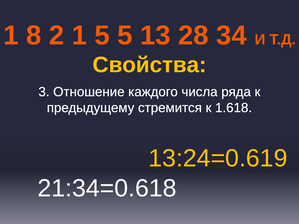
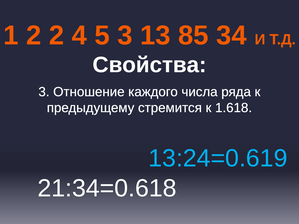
1 8: 8 -> 2 (34, 35)
2 1: 1 -> 4 (79, 35)
5 5: 5 -> 3 (125, 35)
28: 28 -> 85 (193, 35)
Свойства colour: yellow -> white (149, 65)
13:24=0.619 colour: yellow -> light blue (218, 159)
